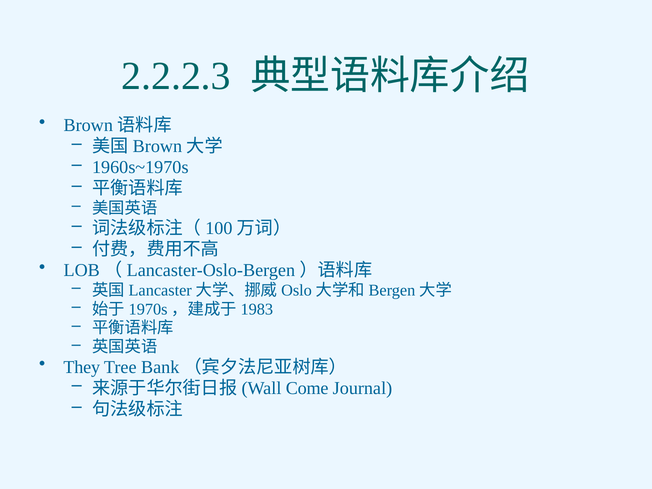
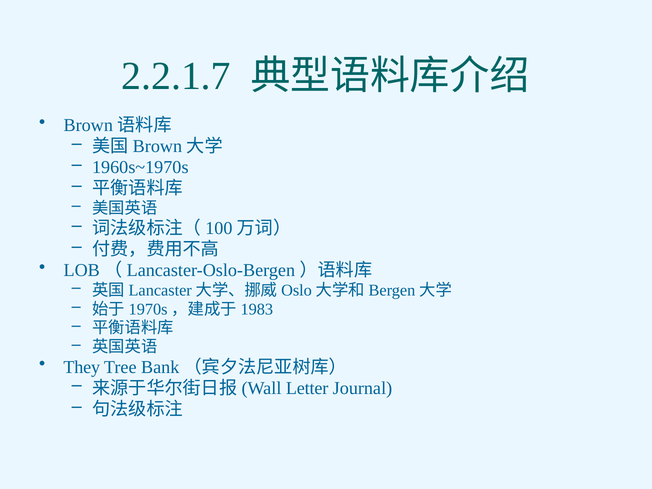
2.2.2.3: 2.2.2.3 -> 2.2.1.7 (176, 76)
Come: Come -> Letter (307, 388)
